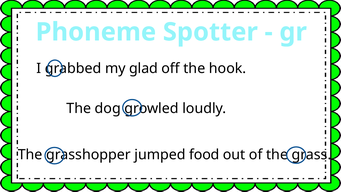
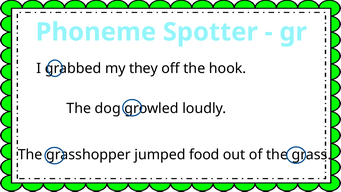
glad: glad -> they (143, 68)
